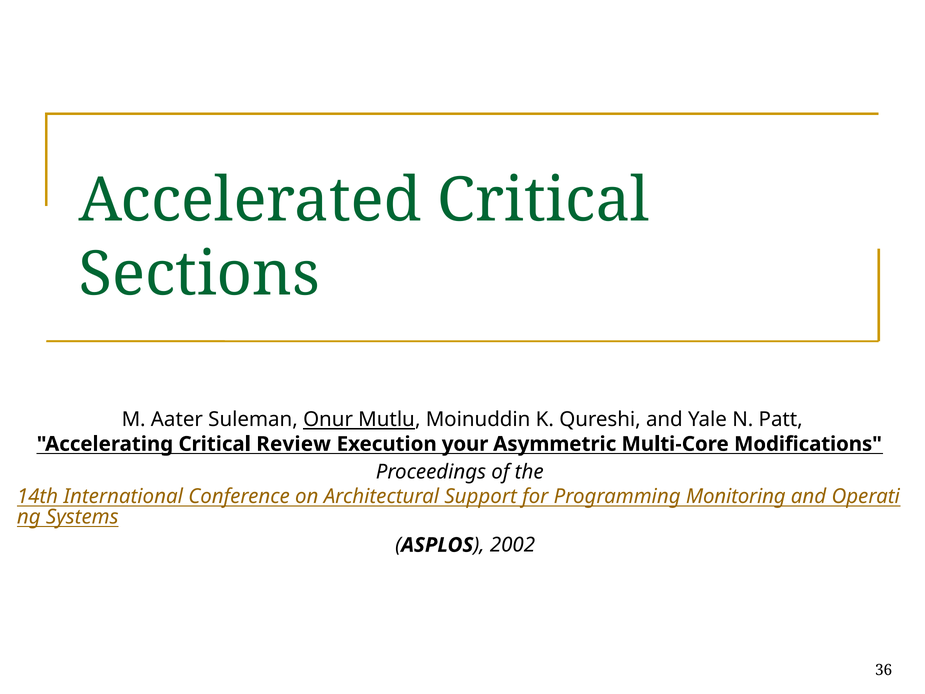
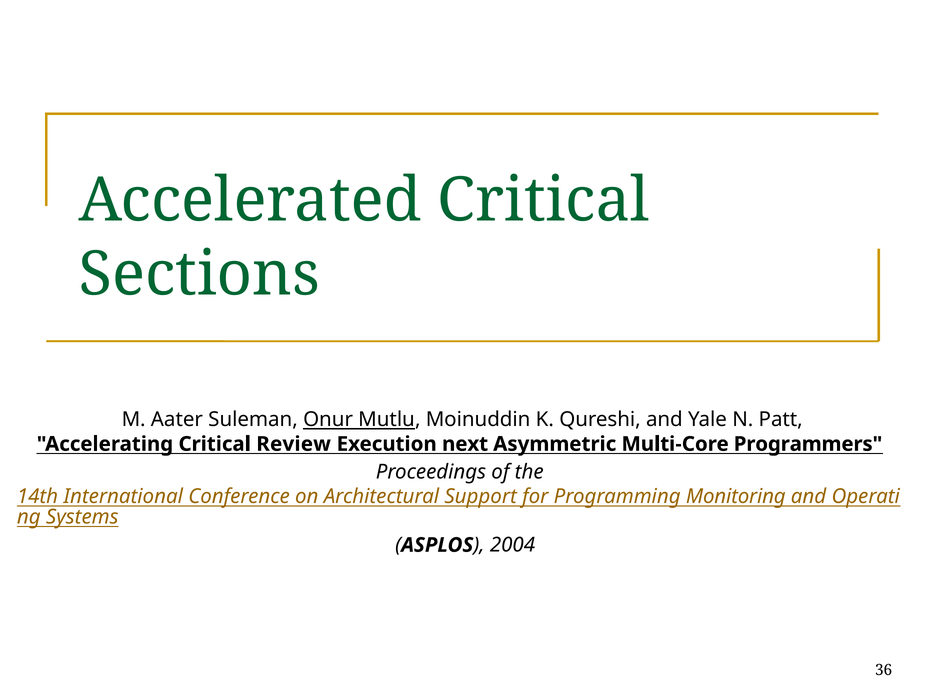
your: your -> next (465, 444)
Modifications: Modifications -> Programmers (808, 444)
2002: 2002 -> 2004 (513, 545)
